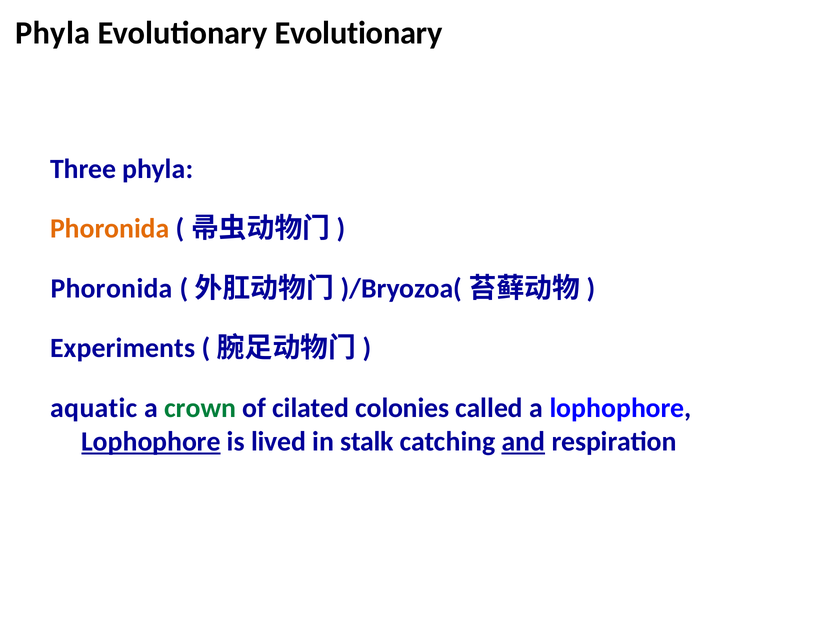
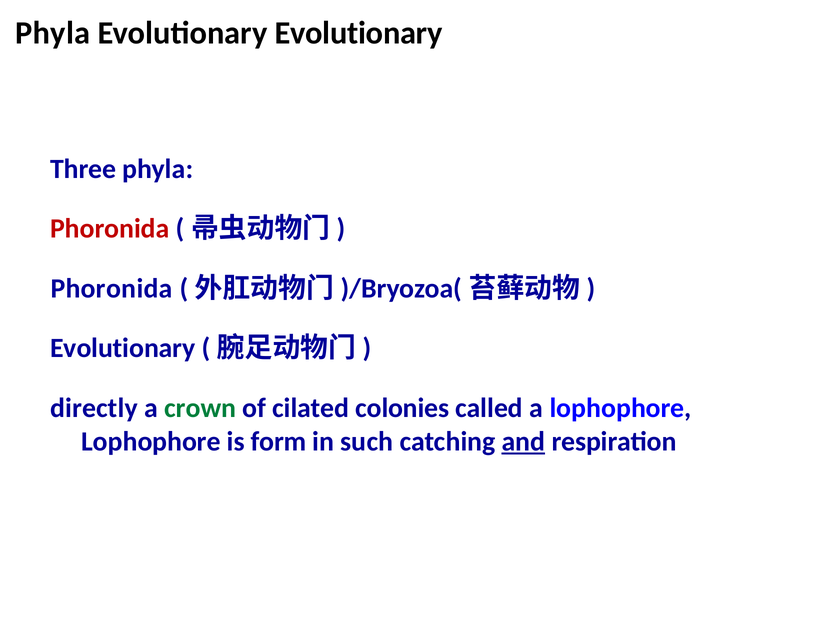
Phoronida colour: orange -> red (110, 229)
Experiments: Experiments -> Evolutionary (123, 348)
aquatic: aquatic -> directly (94, 408)
Lophophore underline: present -> none (151, 441)
lived: lived -> form (279, 441)
stalk: stalk -> such (367, 441)
